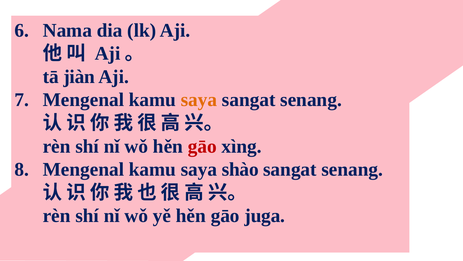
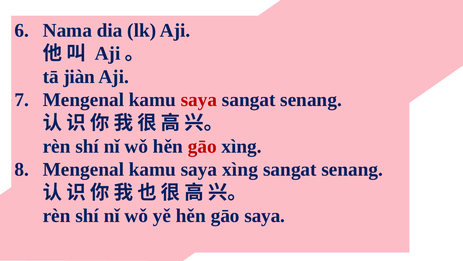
saya colour: orange -> red (199, 100)
saya shào: shào -> xìng (240, 169)
gāo juga: juga -> saya (265, 215)
